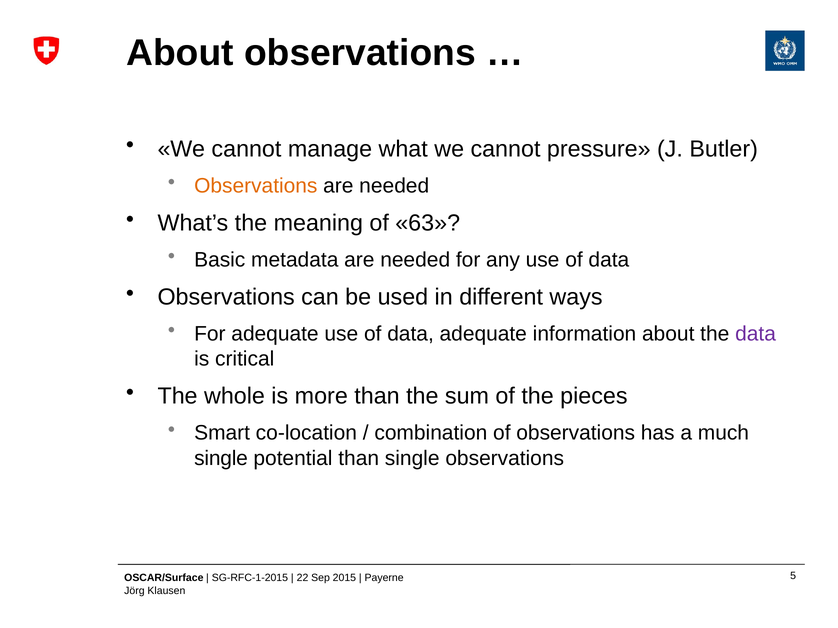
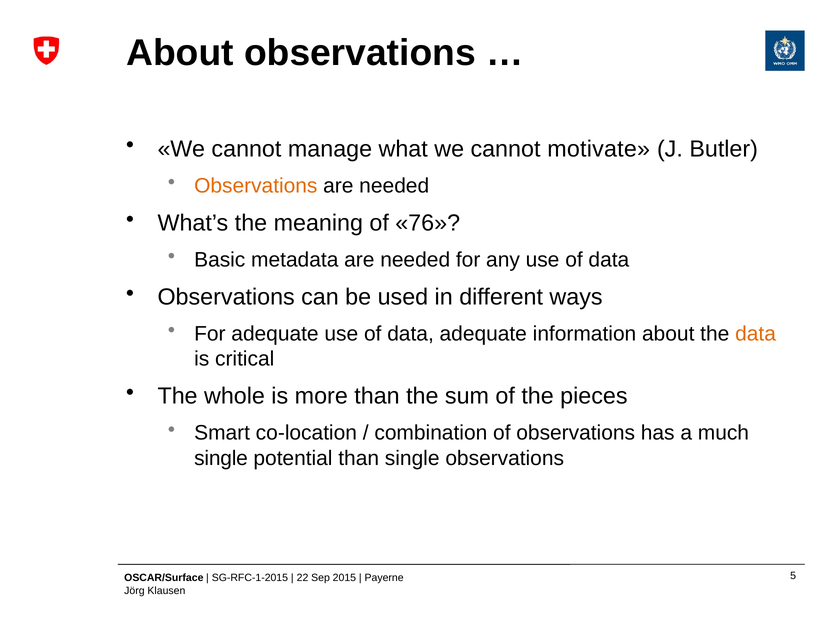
pressure: pressure -> motivate (599, 149)
63: 63 -> 76 (428, 223)
data colour: purple -> orange (756, 334)
